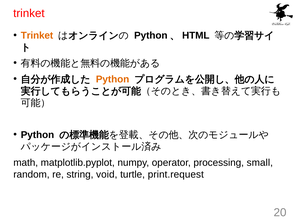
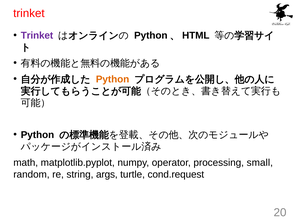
Trinket colour: orange -> purple (37, 35)
void: void -> args (107, 174)
print.request: print.request -> cond.request (176, 174)
